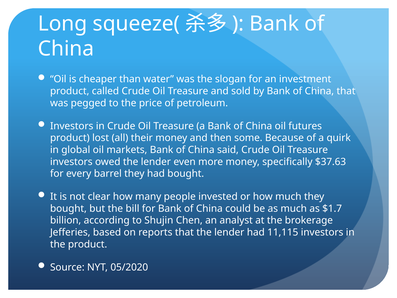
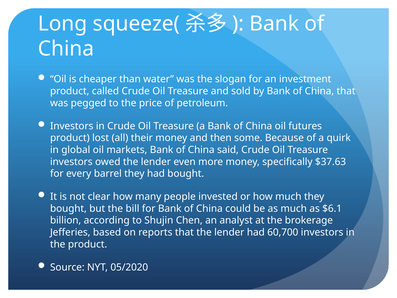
$1.7: $1.7 -> $6.1 (332, 208)
11,115: 11,115 -> 60,700 (283, 232)
